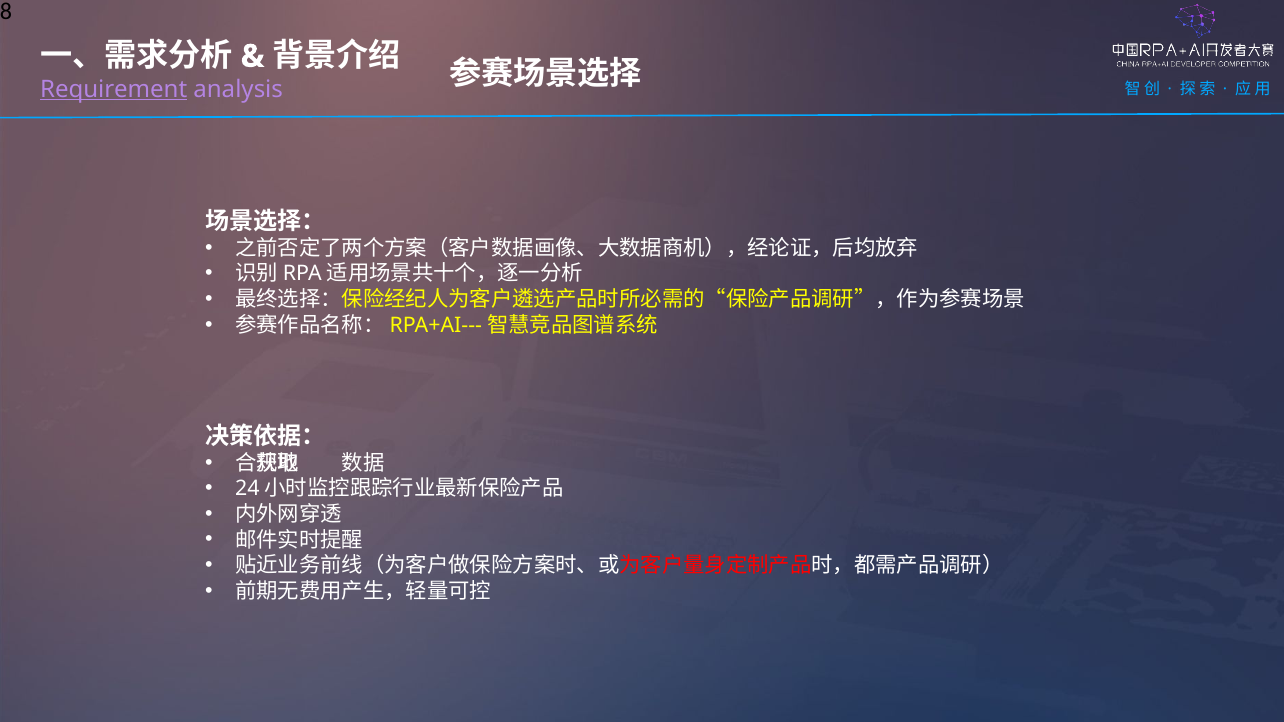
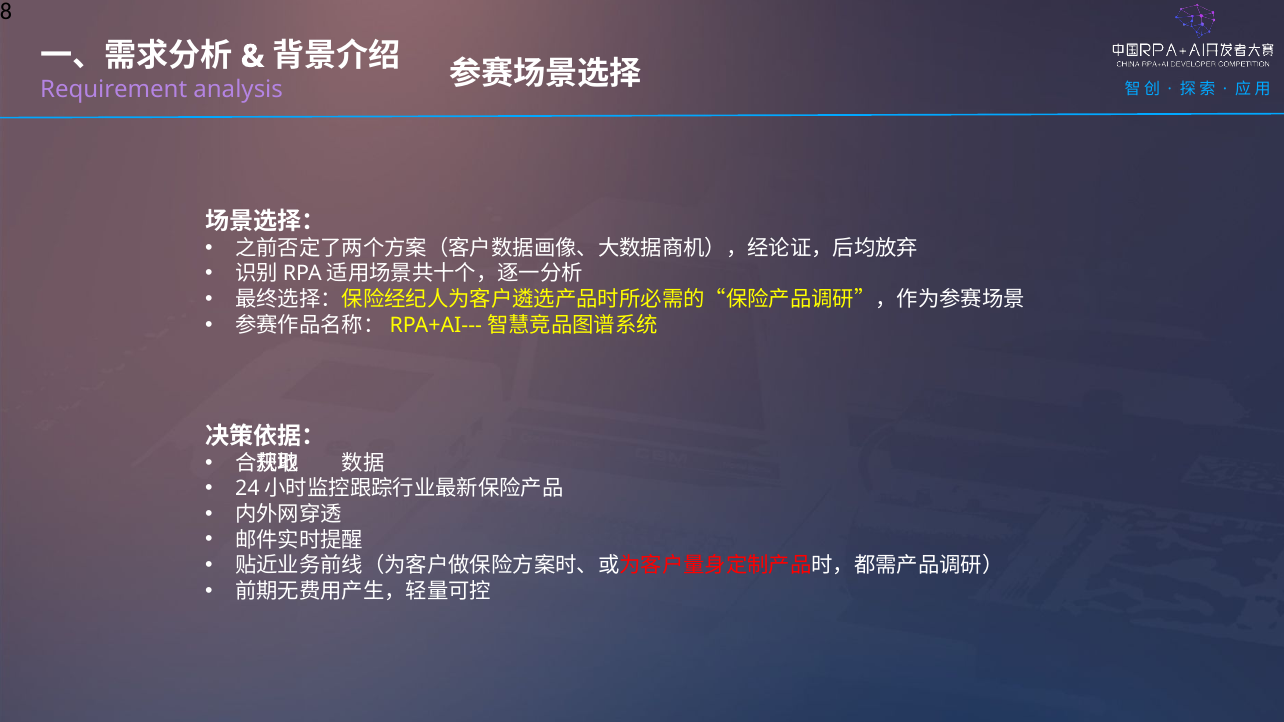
Requirement underline: present -> none (114, 89)
